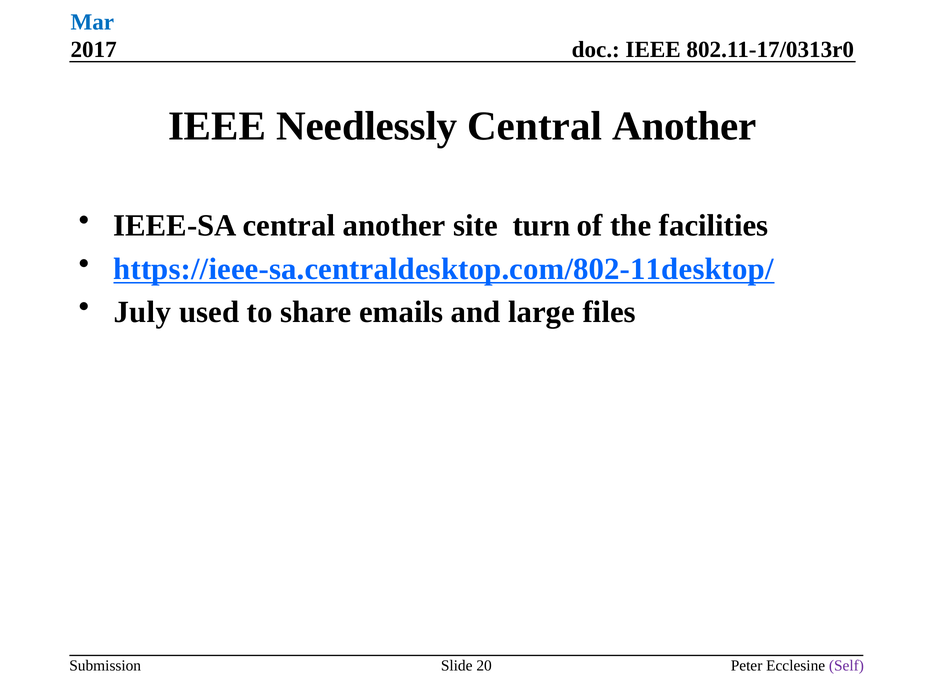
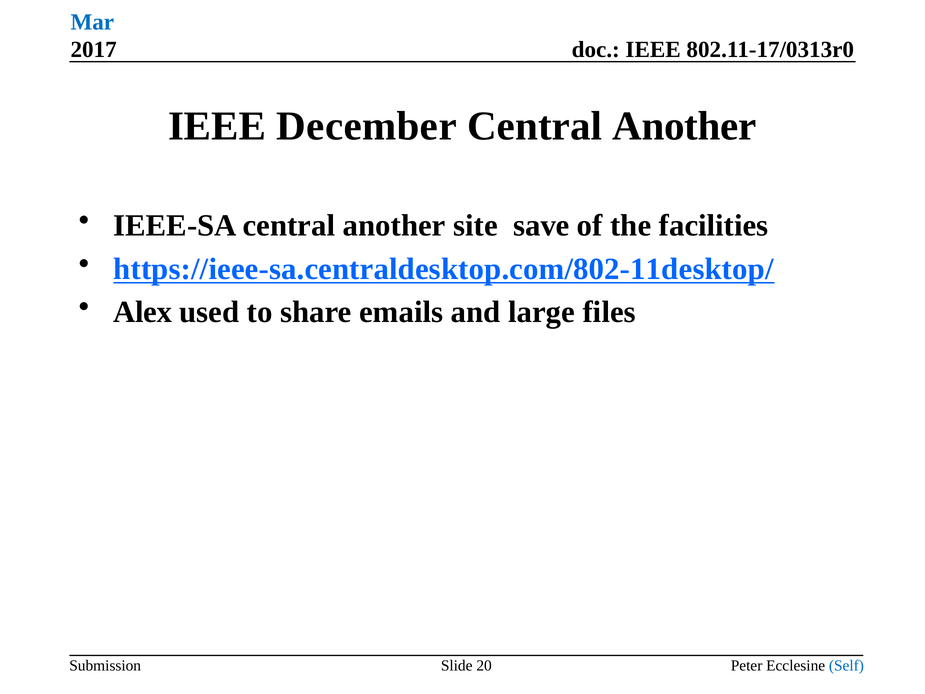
Needlessly: Needlessly -> December (367, 126)
turn: turn -> save (541, 226)
July: July -> Alex (143, 312)
Self colour: purple -> blue (846, 665)
